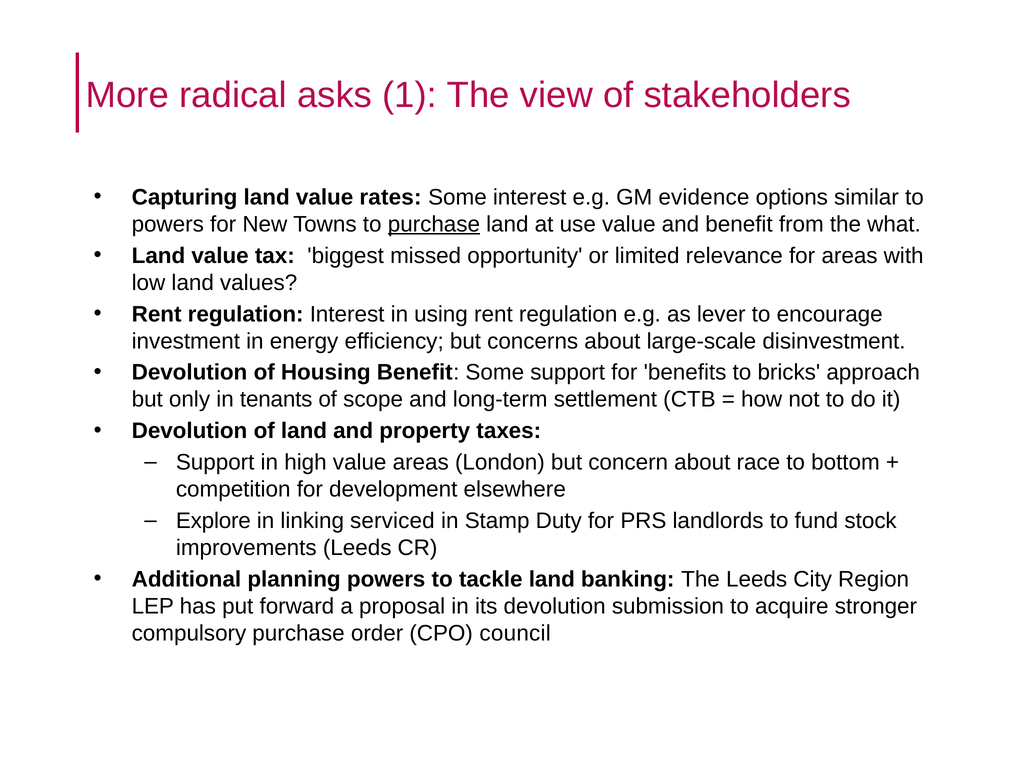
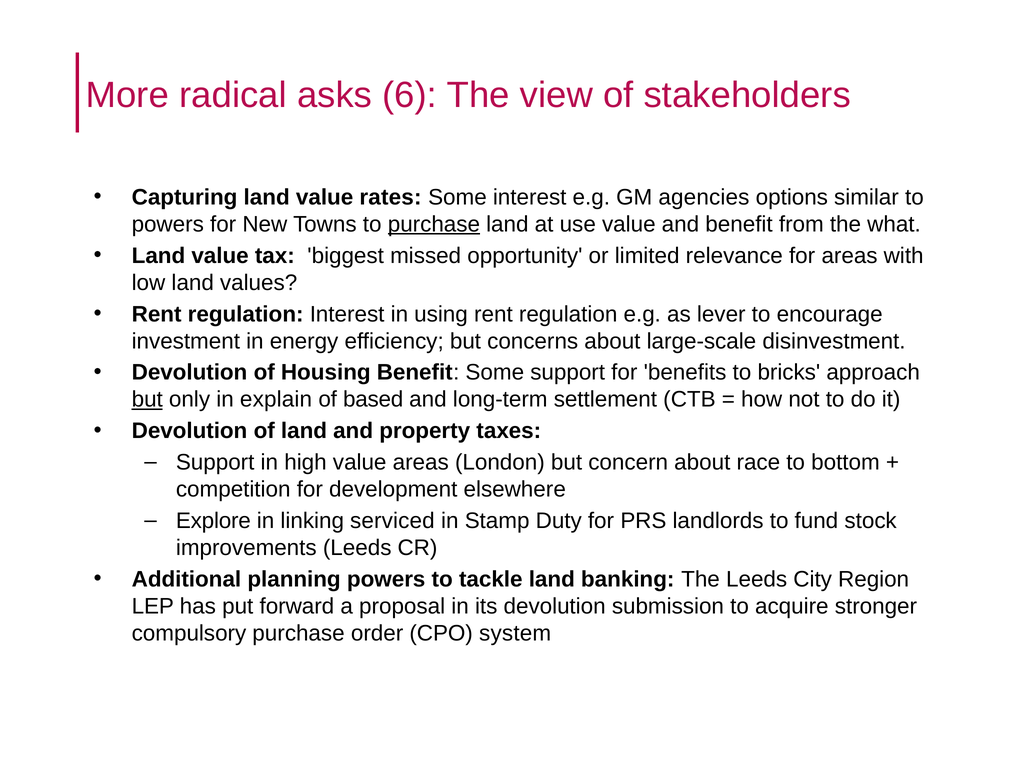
1: 1 -> 6 (410, 95)
evidence: evidence -> agencies (704, 197)
but underline: none -> present (147, 400)
tenants: tenants -> explain (276, 400)
scope: scope -> based (373, 400)
council: council -> system (515, 633)
